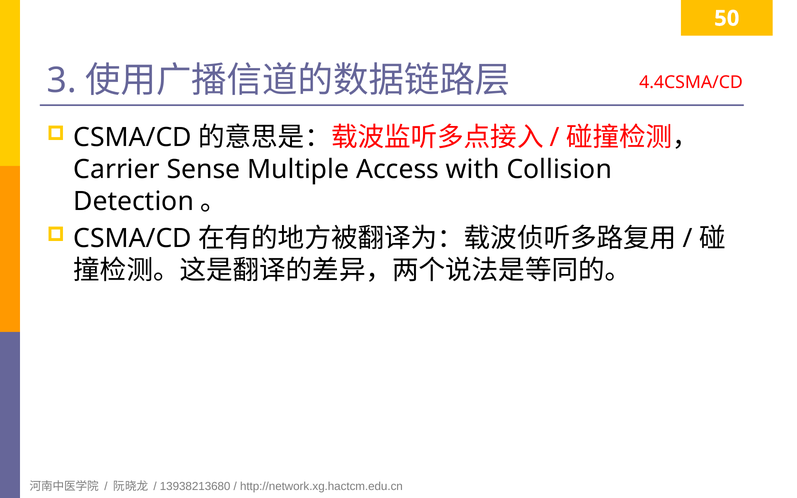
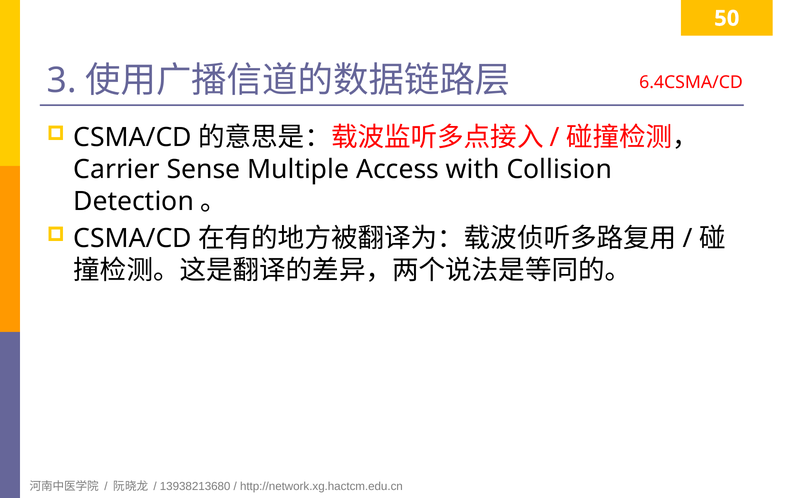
4.4CSMA/CD: 4.4CSMA/CD -> 6.4CSMA/CD (691, 83)
